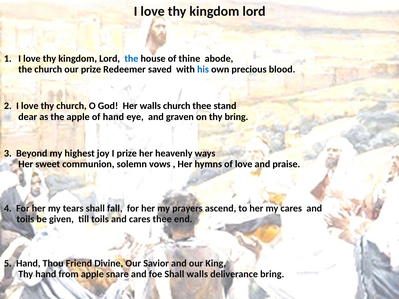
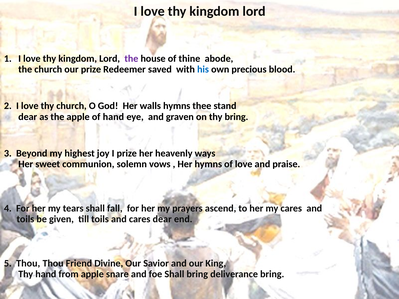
the colour: blue -> purple (131, 59)
walls church: church -> hymns (177, 106)
cares thee: thee -> dear (162, 219)
5 Hand: Hand -> Thou (28, 264)
Shall walls: walls -> bring (197, 274)
